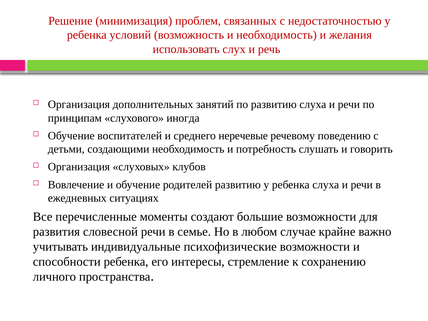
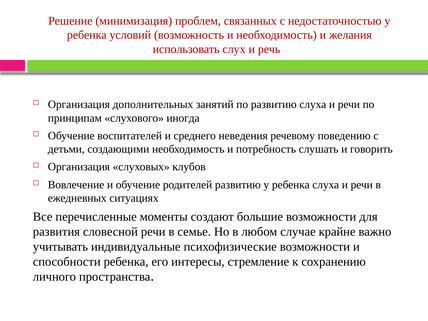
неречевые: неречевые -> неведения (243, 136)
